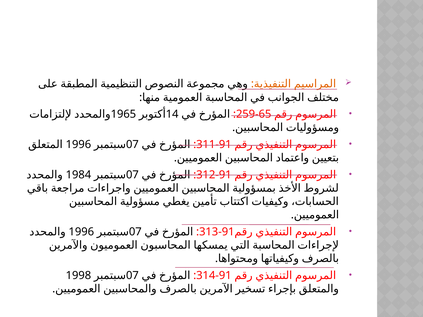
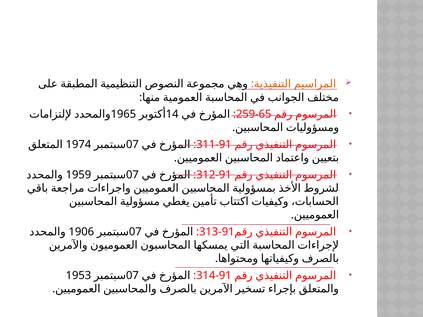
1996: 1996 -> 1974 (78, 145)
1984: 1984 -> 1959 (78, 175)
1996: 1996 -> 1906 (81, 232)
1998: 1998 -> 1953 (78, 276)
